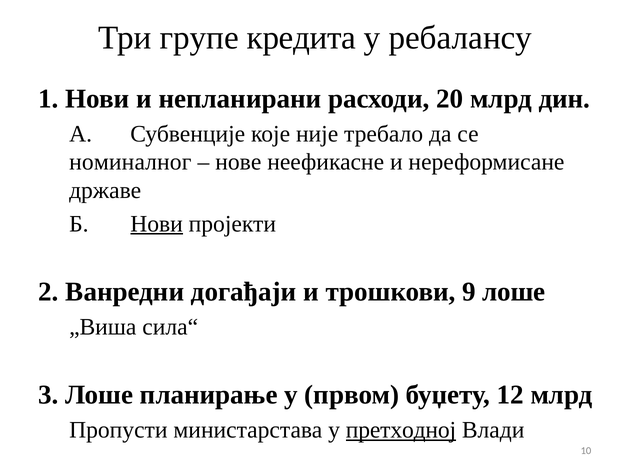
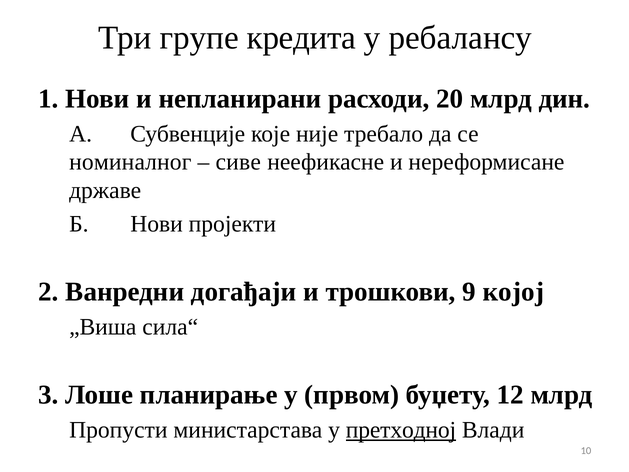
нове: нове -> сиве (238, 162)
Нови underline: present -> none (157, 224)
9 лоше: лоше -> којој (513, 292)
